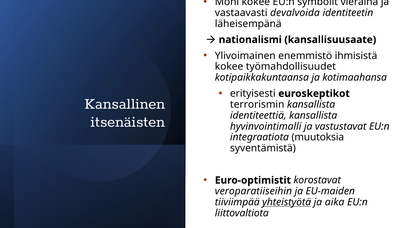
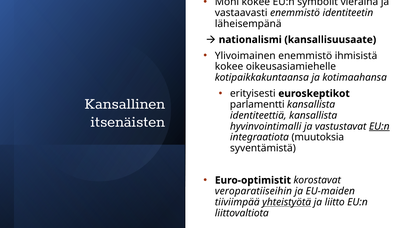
vastaavasti devalvoida: devalvoida -> enemmistö (295, 13)
työmahdollisuudet: työmahdollisuudet -> oikeusasiamiehelle (291, 67)
terrorismin: terrorismin -> parlamentti (257, 104)
EU:n underline: none -> present (379, 126)
aika: aika -> liitto (335, 202)
